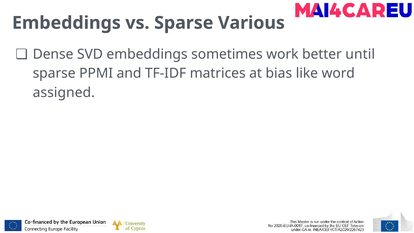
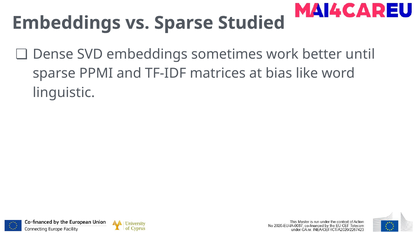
Various: Various -> Studied (251, 23)
assigned: assigned -> linguistic (64, 92)
